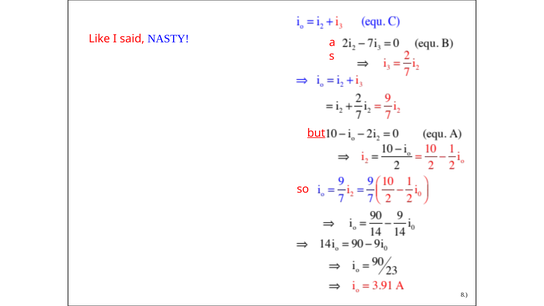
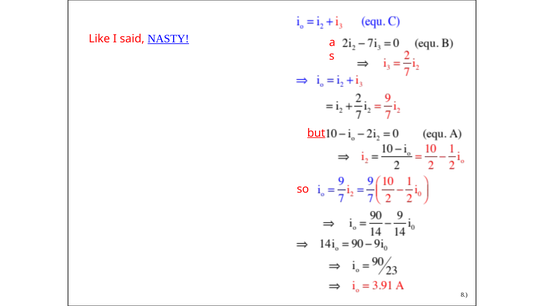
NASTY underline: none -> present (168, 39)
